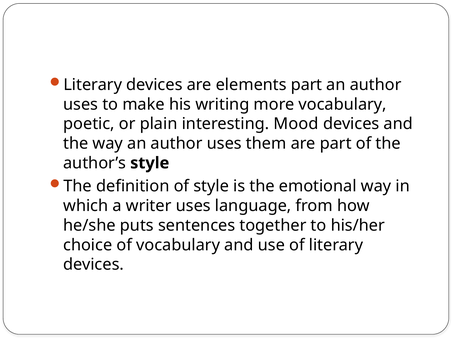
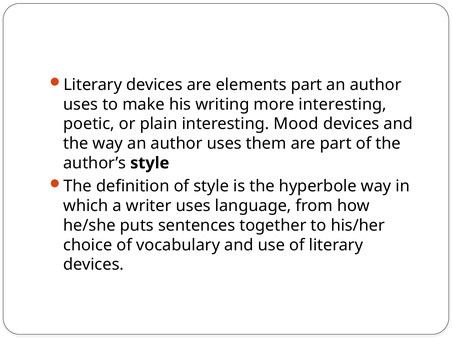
more vocabulary: vocabulary -> interesting (343, 104)
emotional: emotional -> hyperbole (318, 186)
